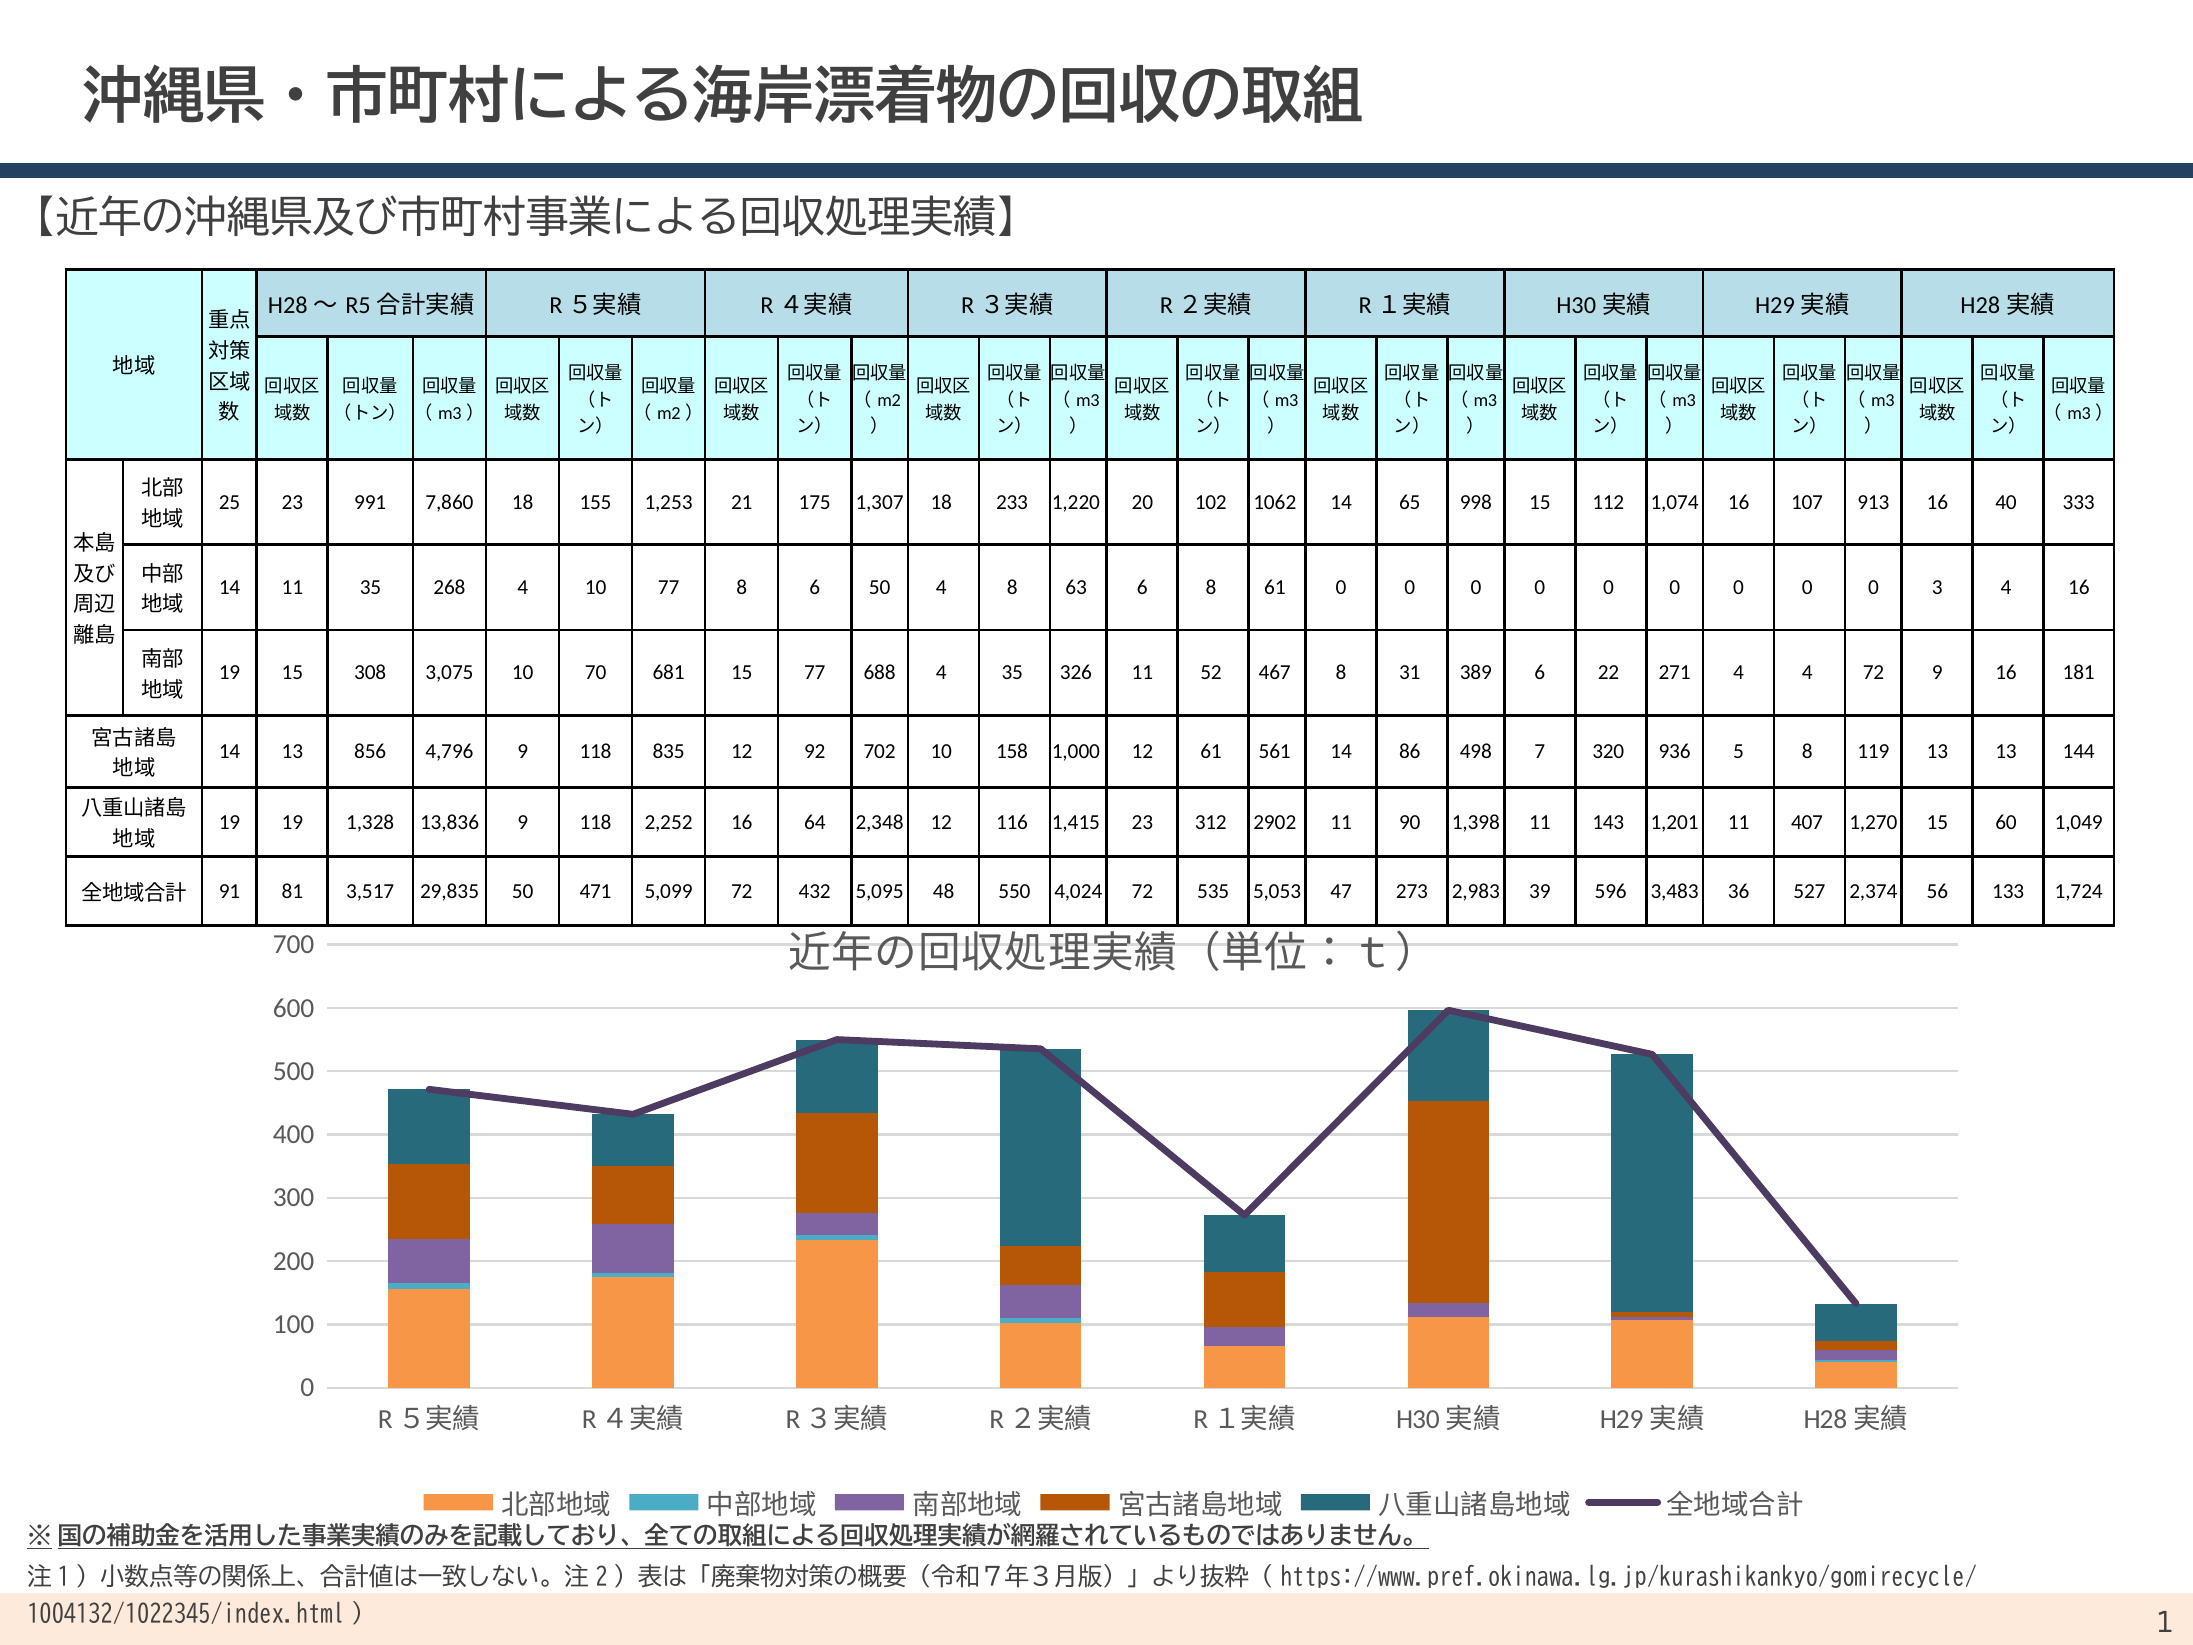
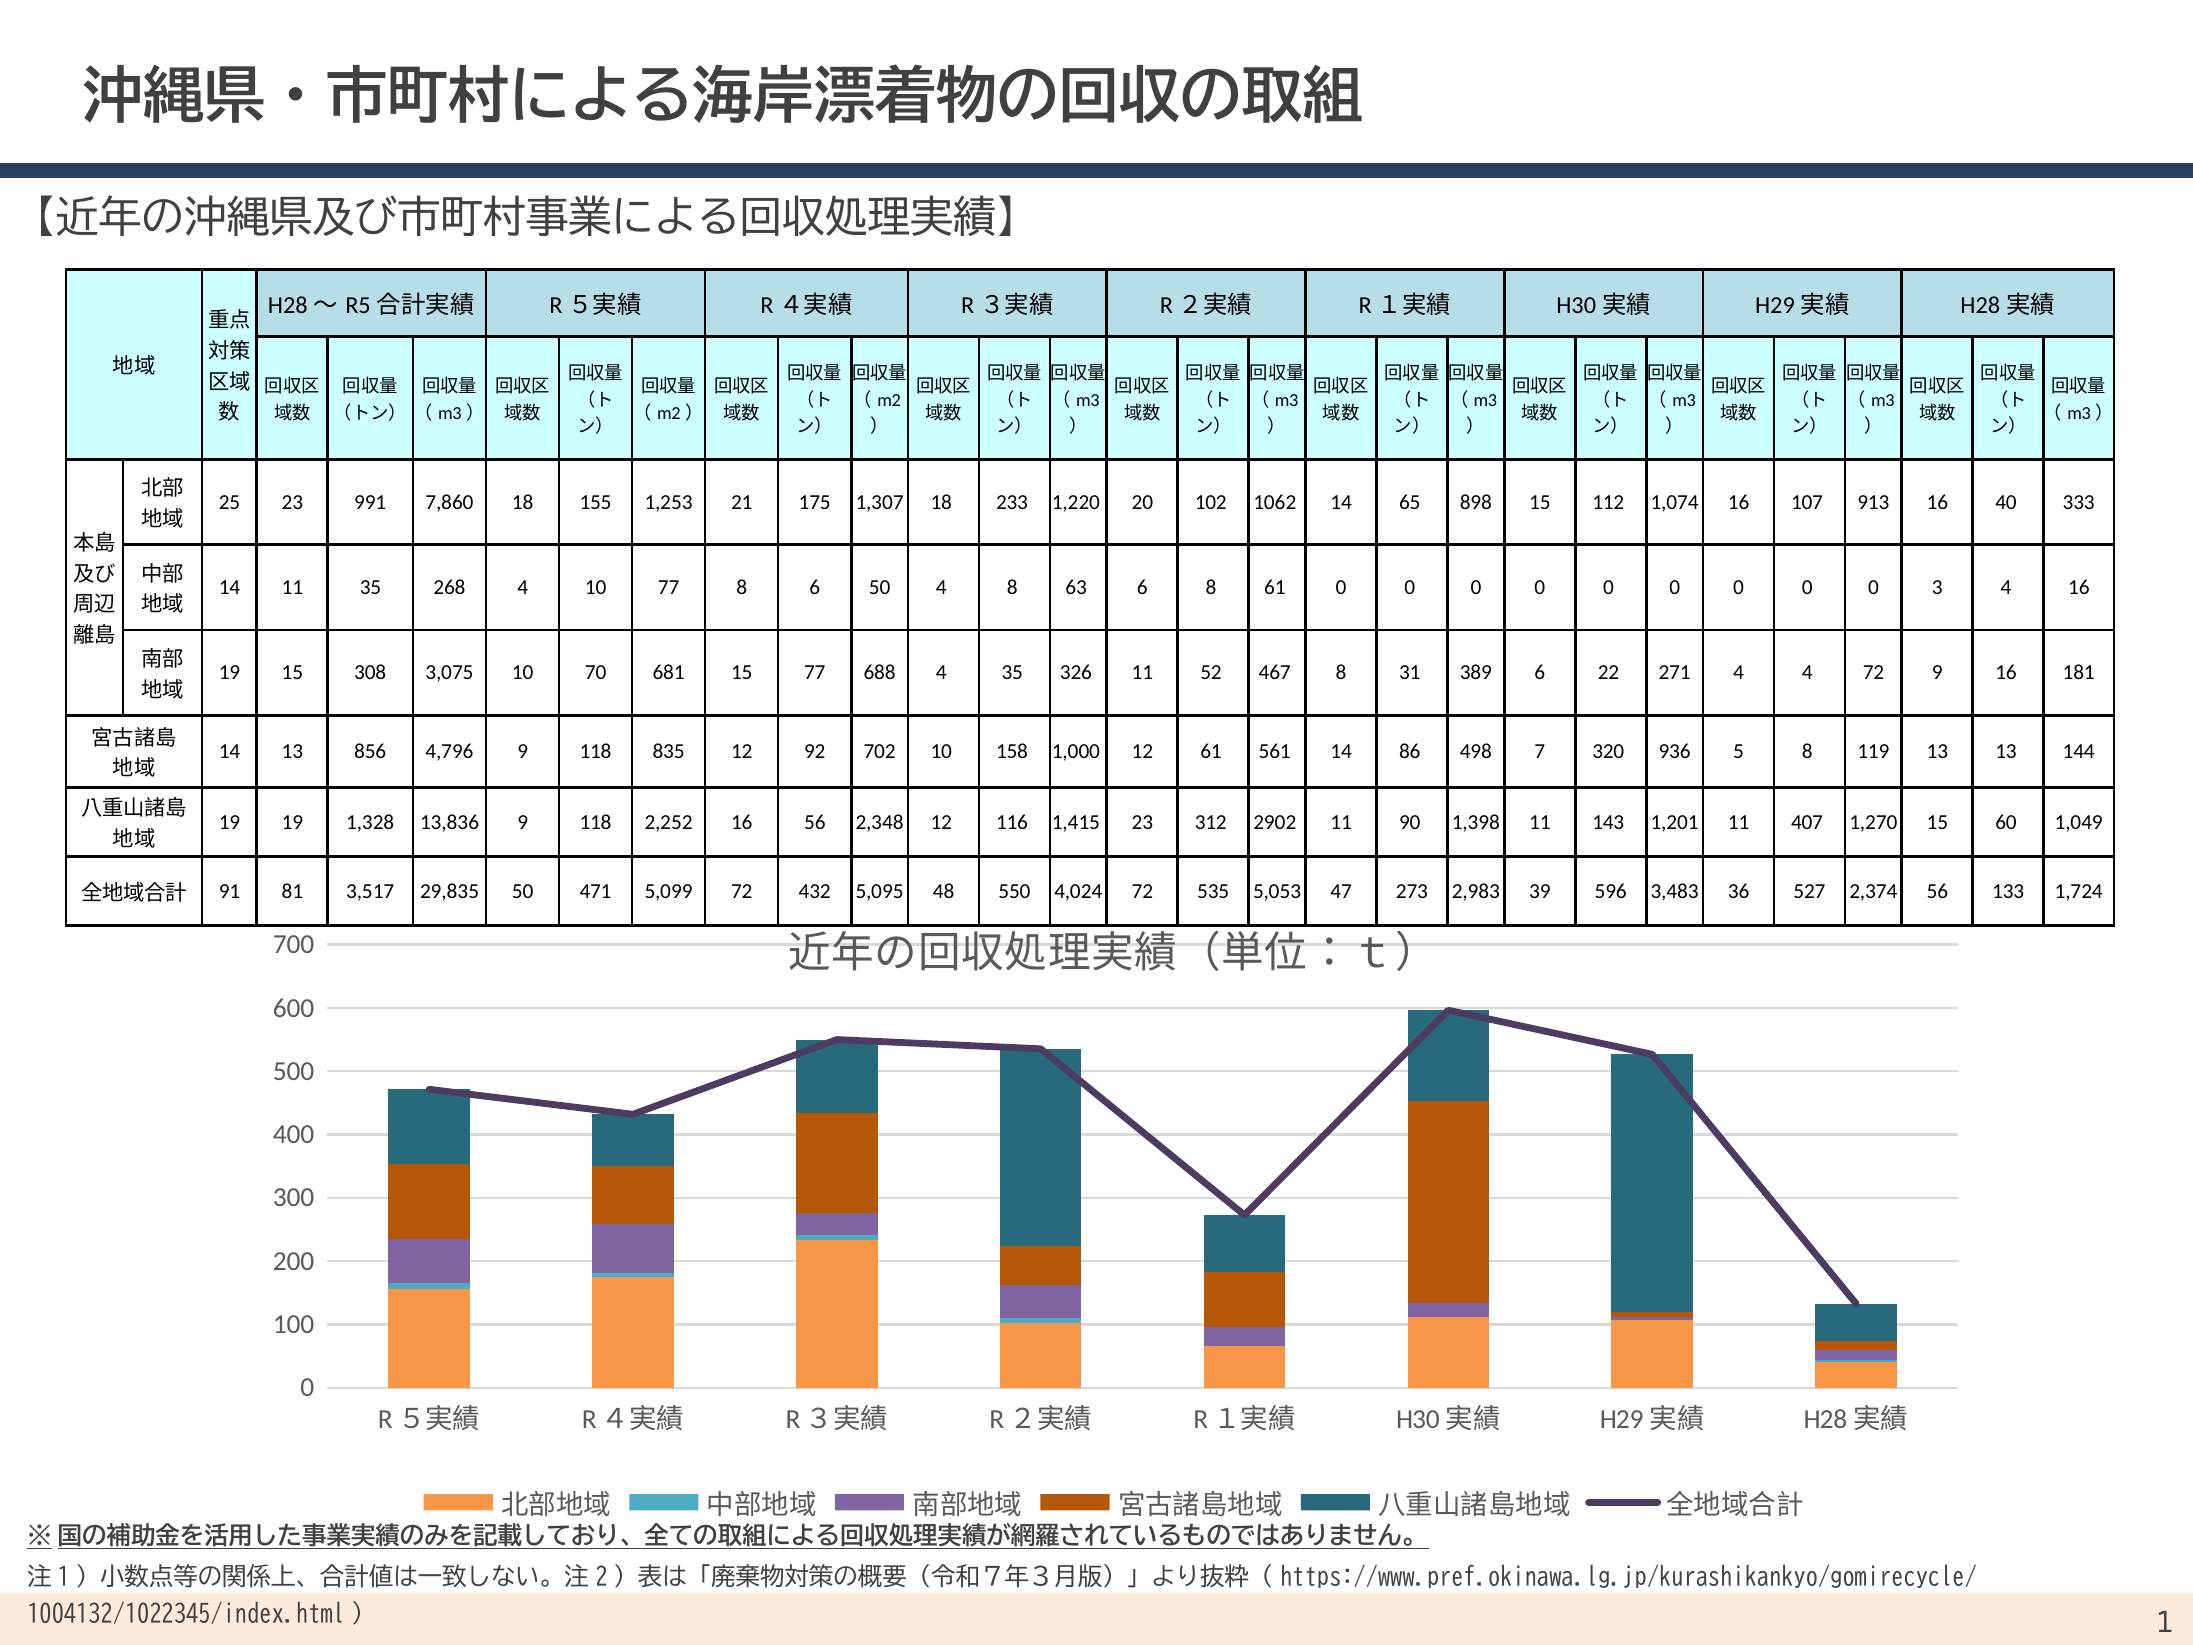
998: 998 -> 898 (1476, 502)
16 64: 64 -> 56 (815, 822)
